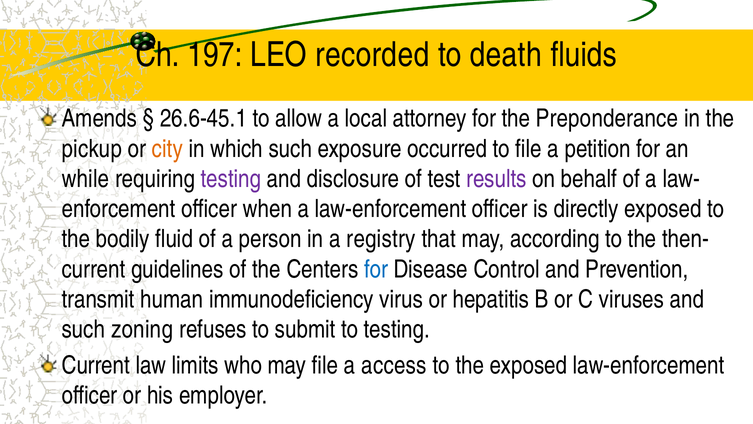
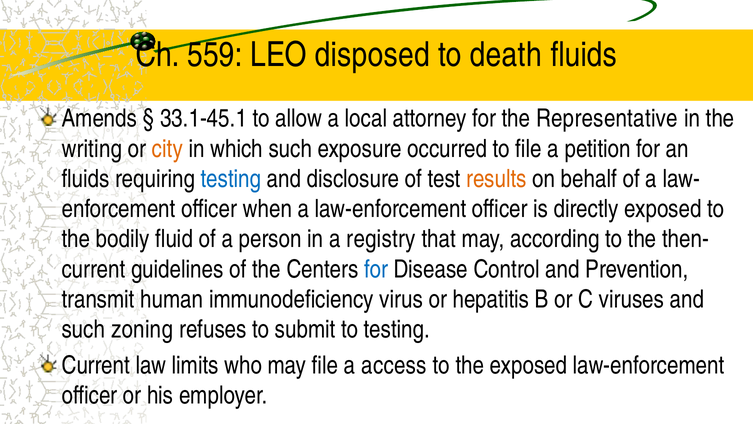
197: 197 -> 559 (215, 55)
recorded: recorded -> disposed (372, 55)
26.6-45.1: 26.6-45.1 -> 33.1-45.1 (203, 118)
Preponderance: Preponderance -> Representative (607, 118)
pickup: pickup -> writing (92, 149)
while: while -> fluids (86, 179)
testing colour: purple -> blue (231, 179)
results colour: purple -> orange (496, 179)
